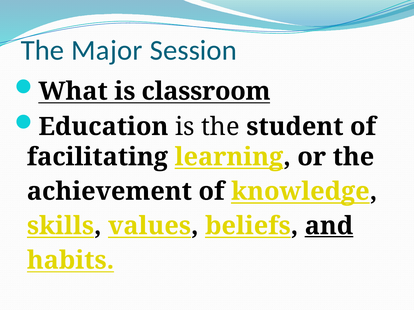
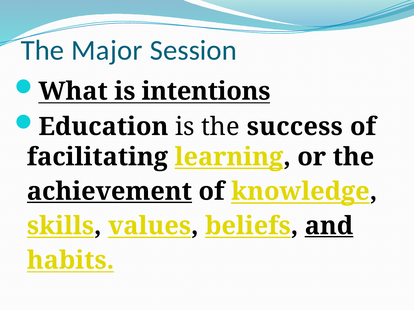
classroom: classroom -> intentions (206, 91)
student: student -> success (295, 127)
achievement underline: none -> present (109, 192)
